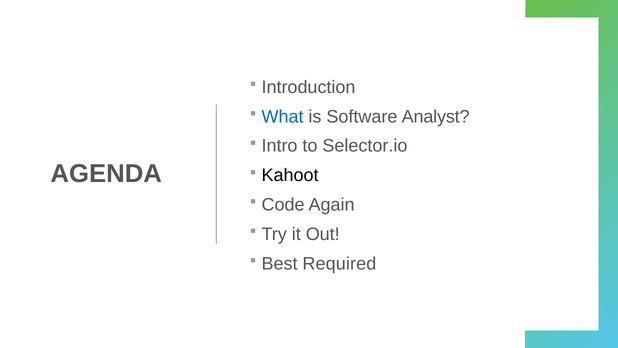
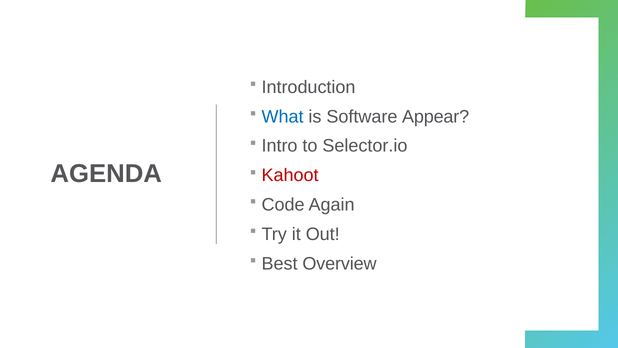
Analyst: Analyst -> Appear (436, 116)
Kahoot colour: black -> red (290, 175)
Required: Required -> Overview (340, 263)
